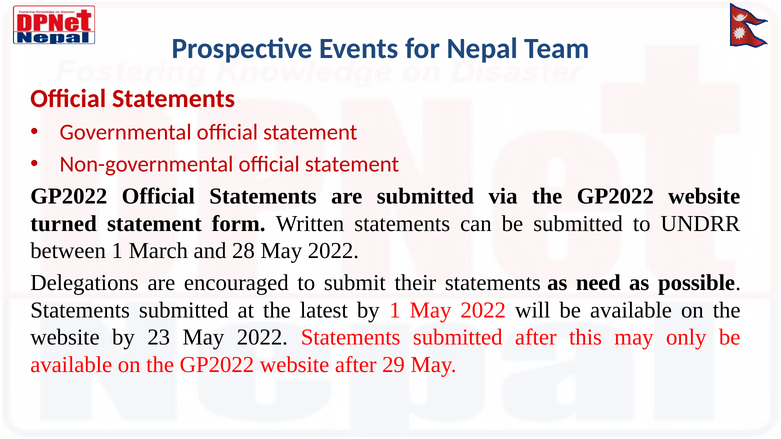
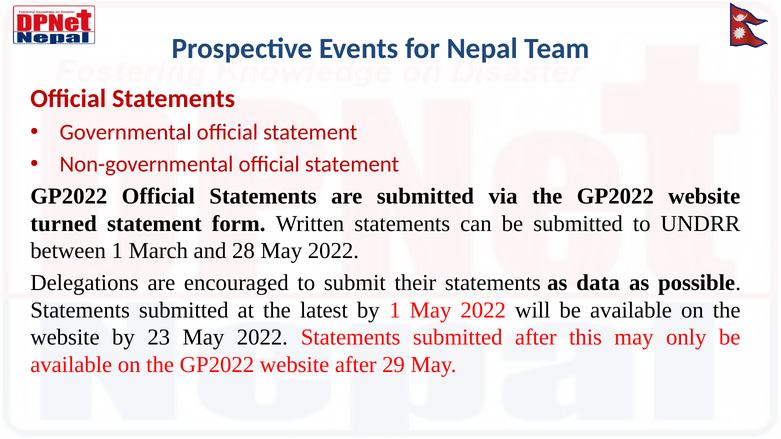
need: need -> data (598, 283)
